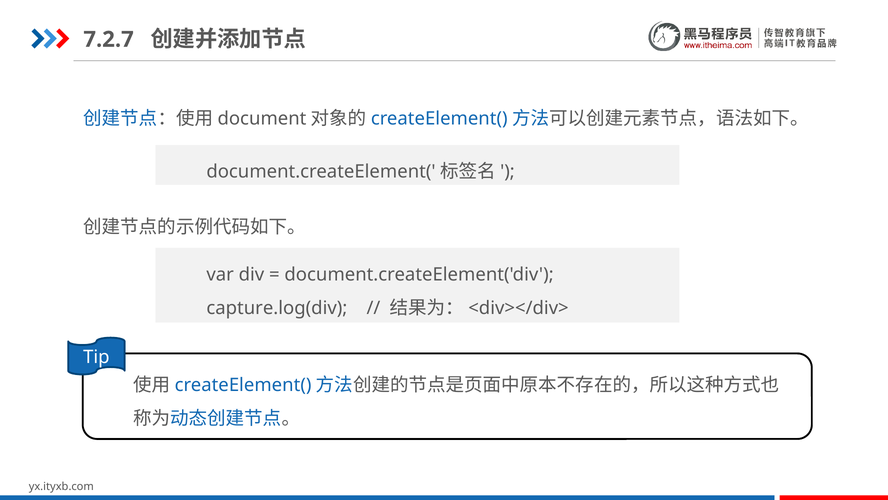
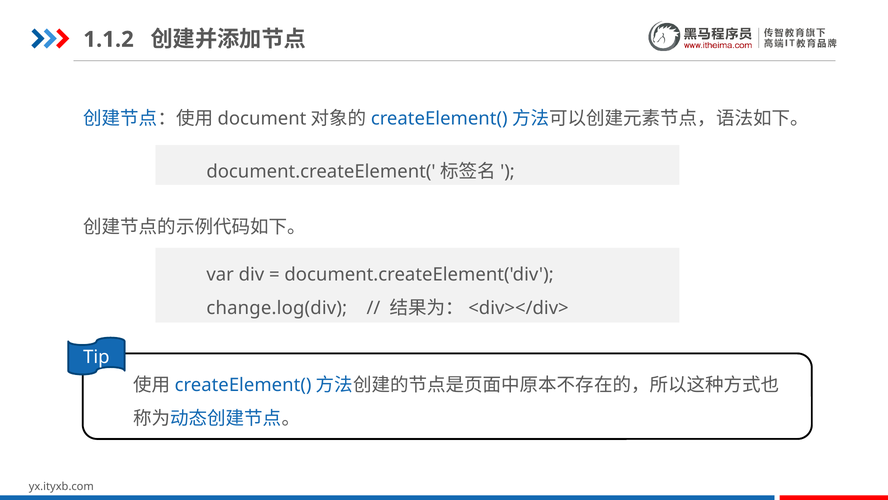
7.2.7: 7.2.7 -> 1.1.2 (109, 39)
capture.log(div: capture.log(div -> change.log(div (277, 308)
